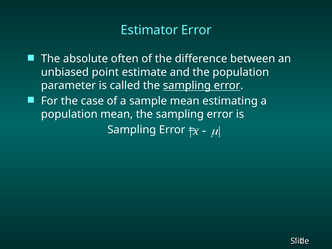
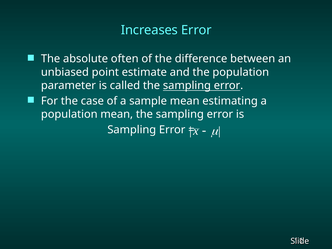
Estimator: Estimator -> Increases (149, 30)
